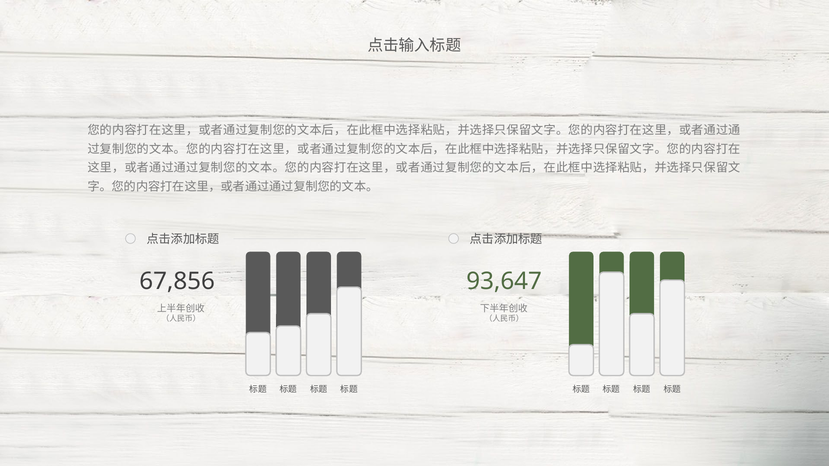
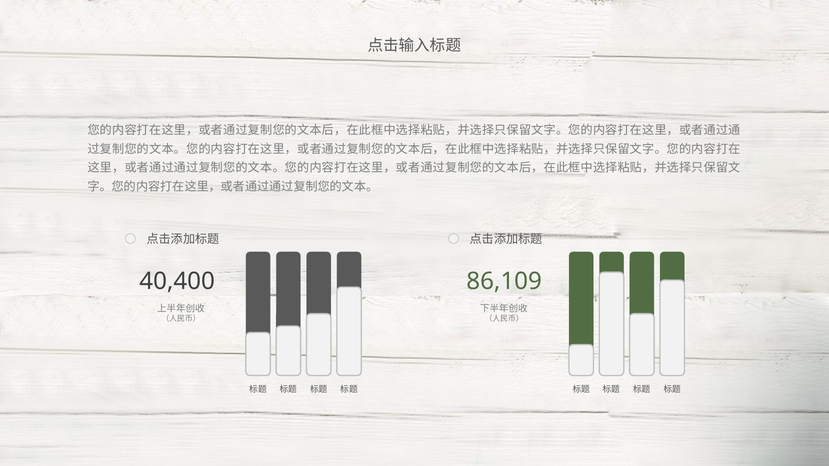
67,856: 67,856 -> 40,400 (177, 282)
93,647: 93,647 -> 86,109 (504, 282)
